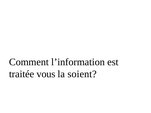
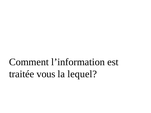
soient: soient -> lequel (82, 74)
